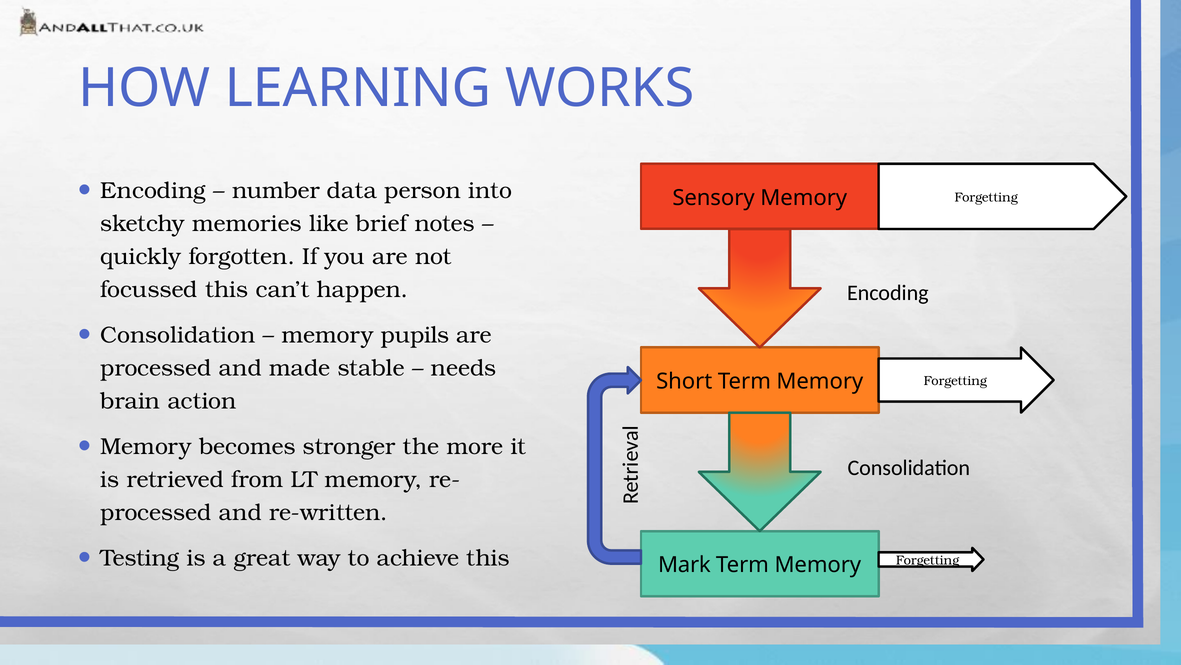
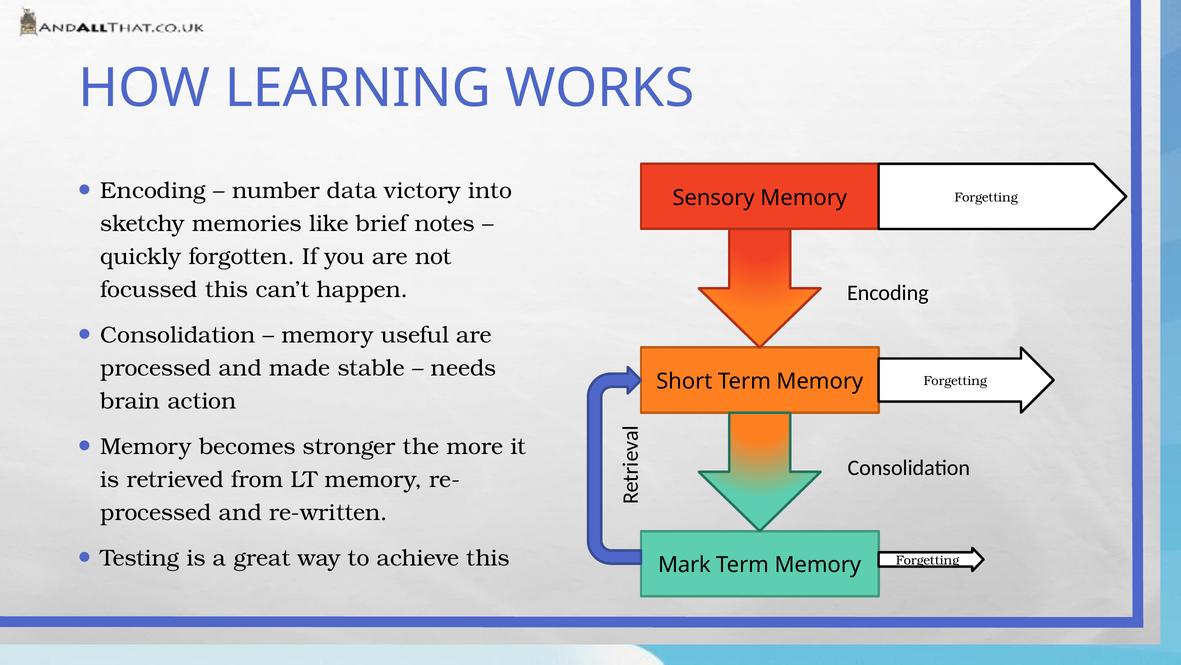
person: person -> victory (423, 191)
pupils: pupils -> useful (415, 335)
